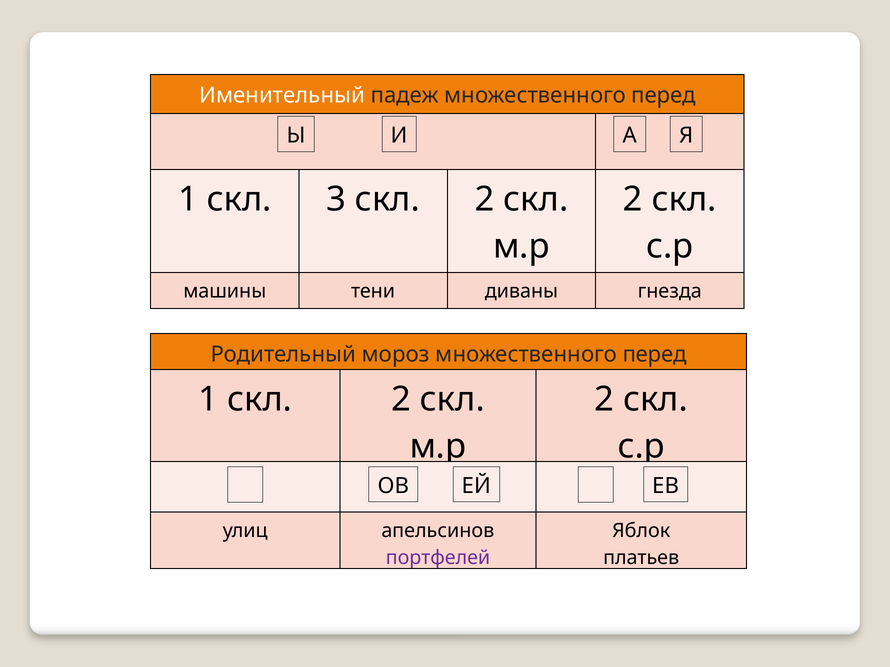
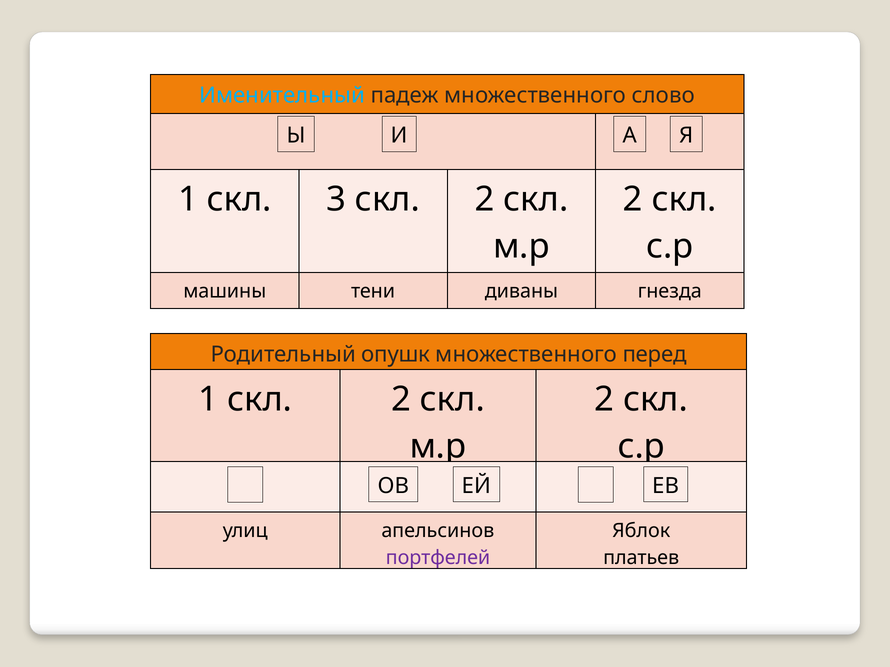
Именительный colour: white -> light blue (282, 95)
падеж множественного перед: перед -> слово (663, 95)
мороз: мороз -> опушк (396, 355)
